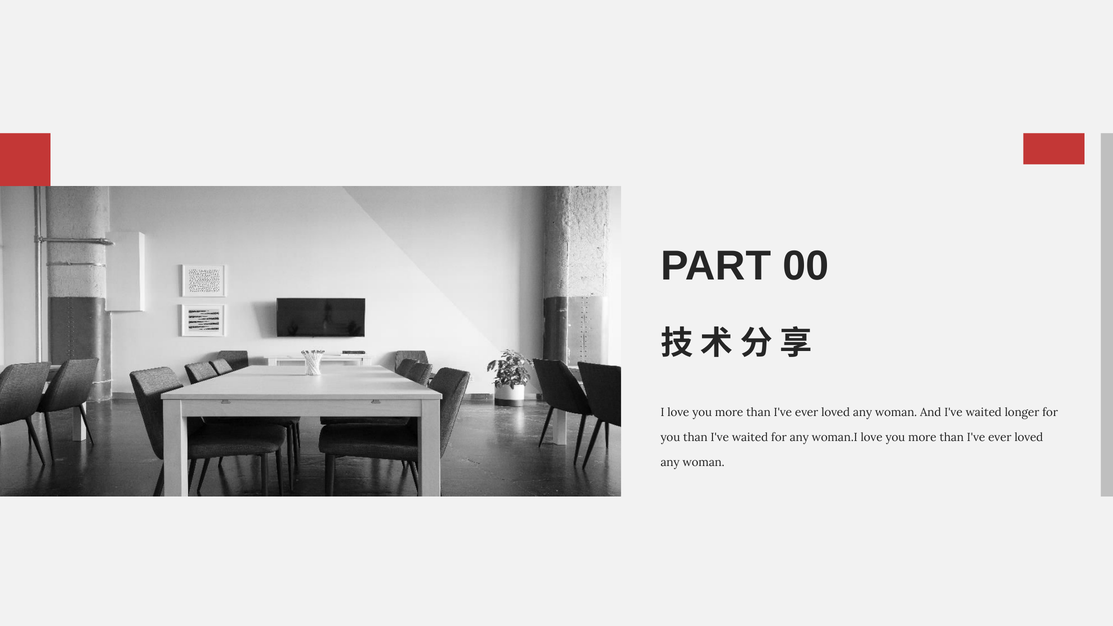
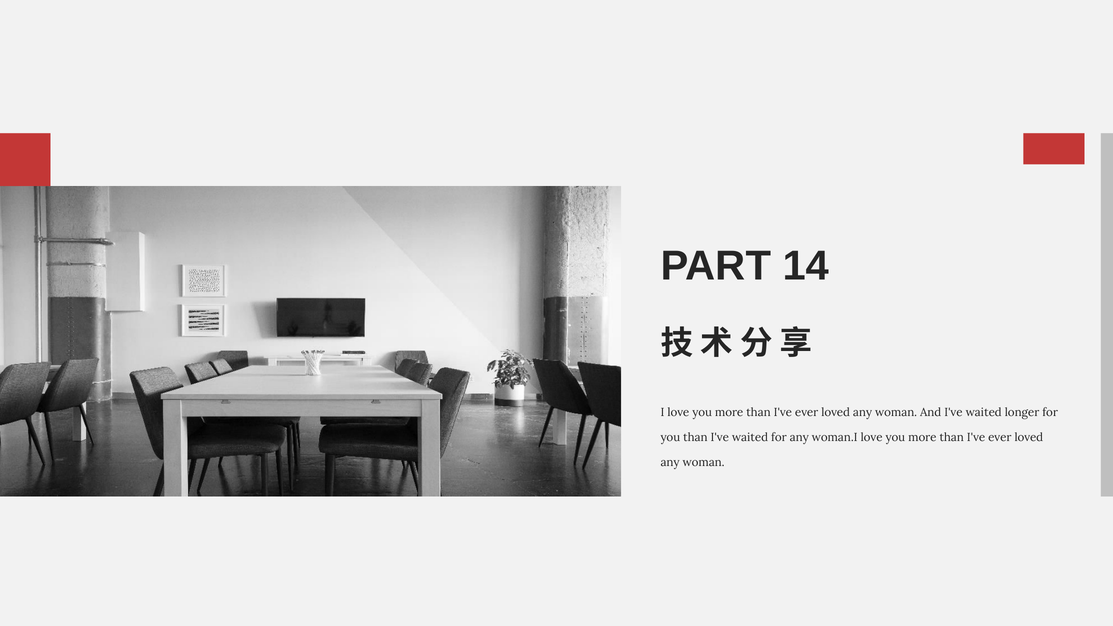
00: 00 -> 14 (806, 266)
